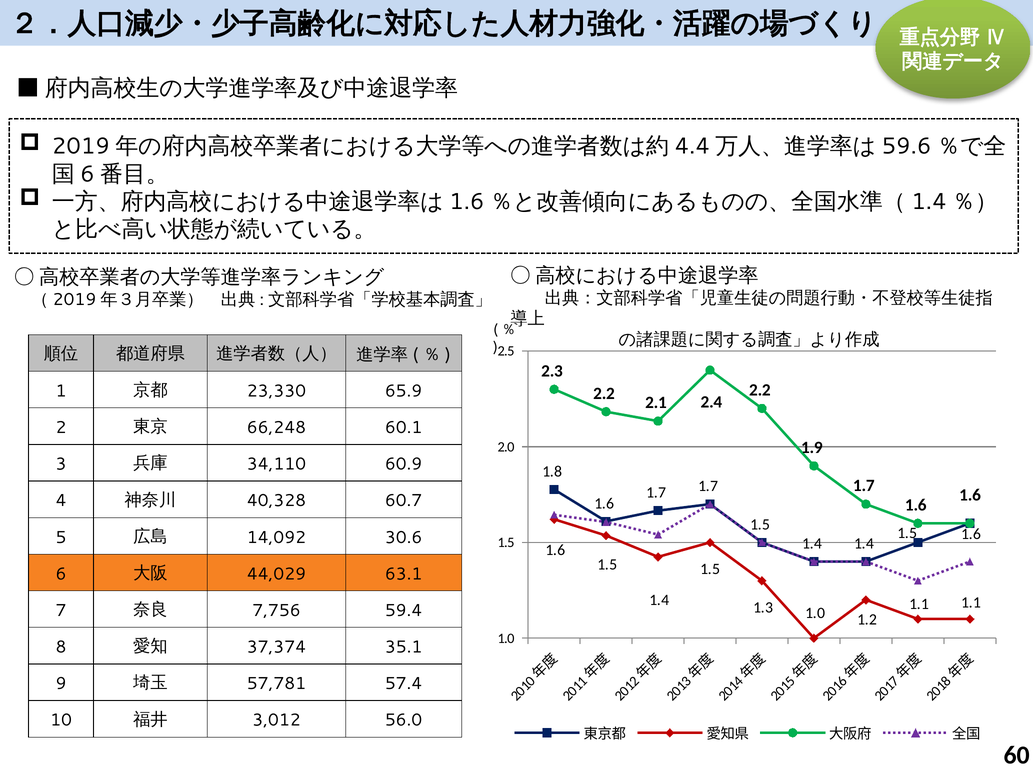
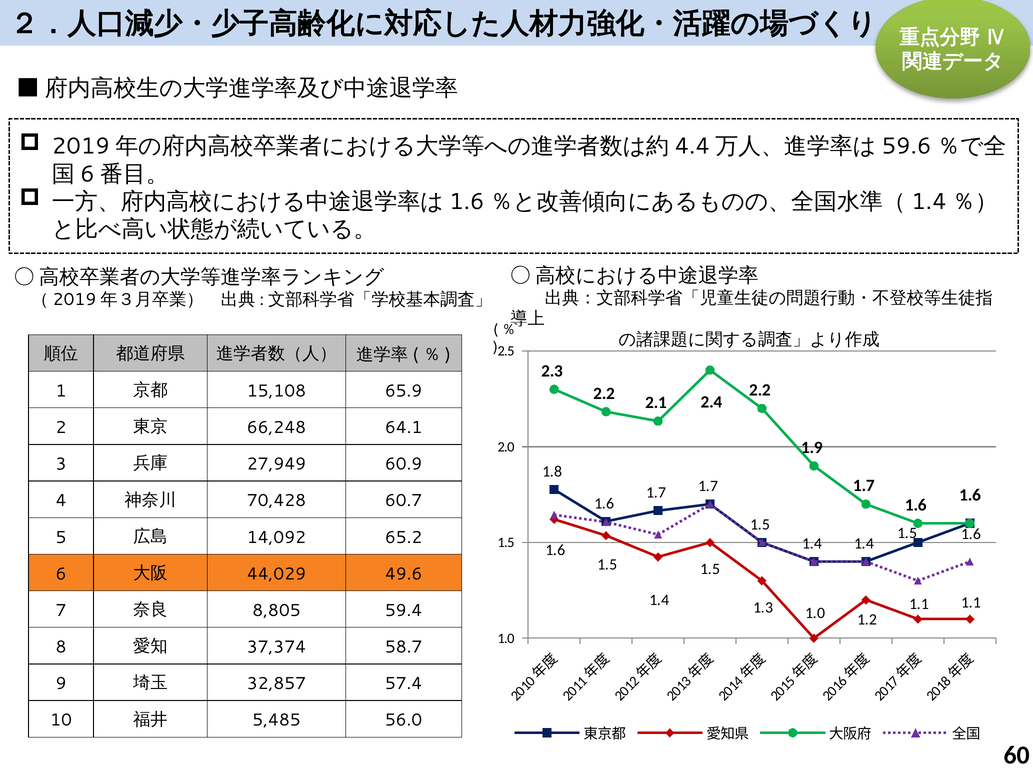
23,330: 23,330 -> 15,108 (276, 391)
60.1: 60.1 -> 64.1 (404, 428)
34,110: 34,110 -> 27,949 (276, 464)
40,328: 40,328 -> 70,428 (276, 501)
30.6: 30.6 -> 65.2 (404, 537)
63.1: 63.1 -> 49.6 (404, 574)
7,756: 7,756 -> 8,805 (277, 610)
35.1: 35.1 -> 58.7 (404, 647)
57,781: 57,781 -> 32,857 (276, 683)
3,012: 3,012 -> 5,485 (277, 720)
